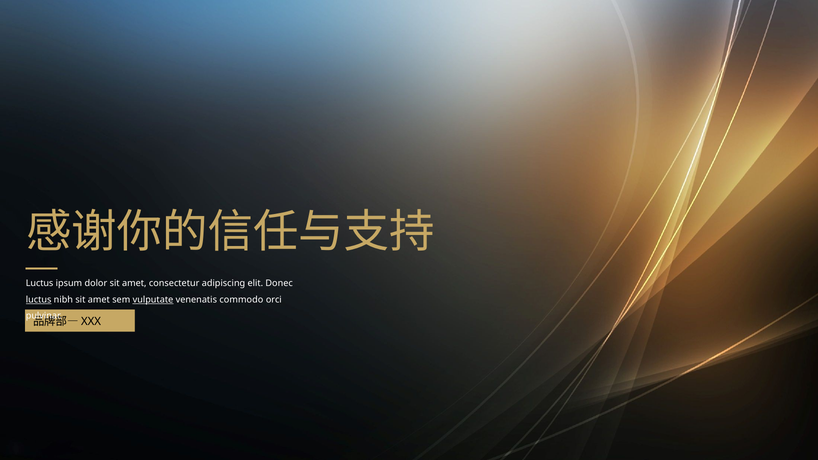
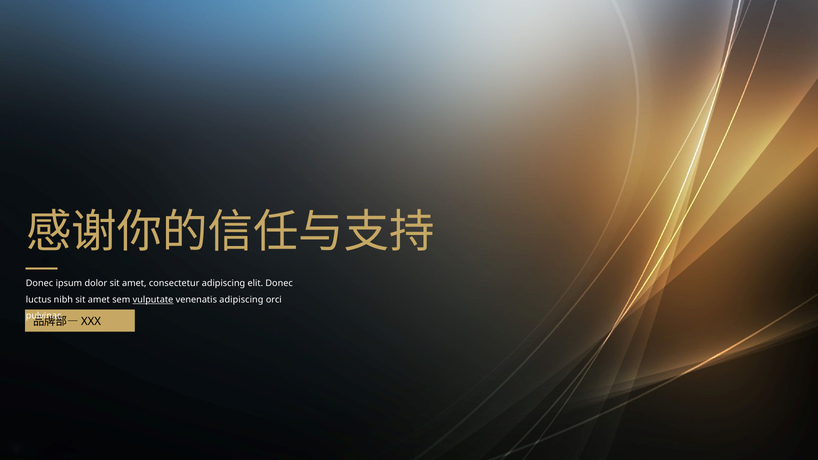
Luctus: Luctus -> Donec (40, 283)
luctus underline: present -> none (39, 300)
venenatis commodo: commodo -> adipiscing (241, 300)
